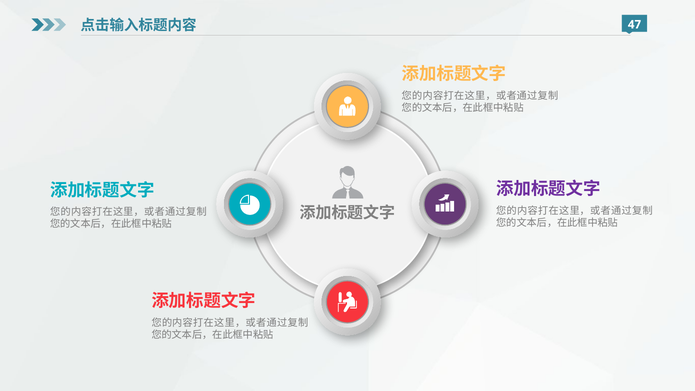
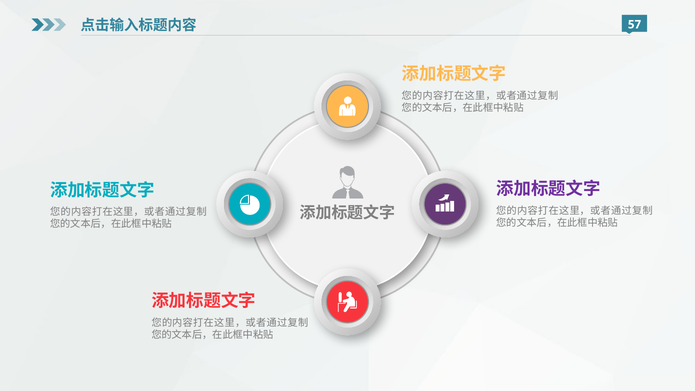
47: 47 -> 57 (634, 25)
